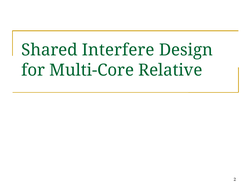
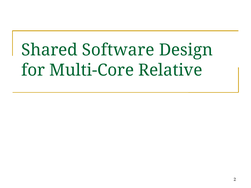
Interfere: Interfere -> Software (118, 50)
